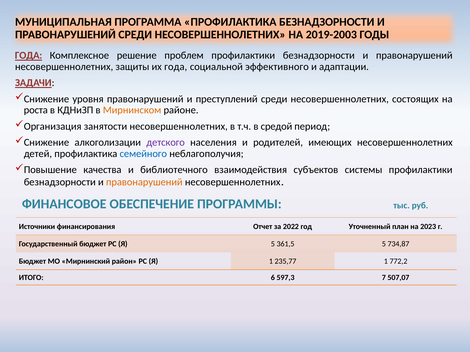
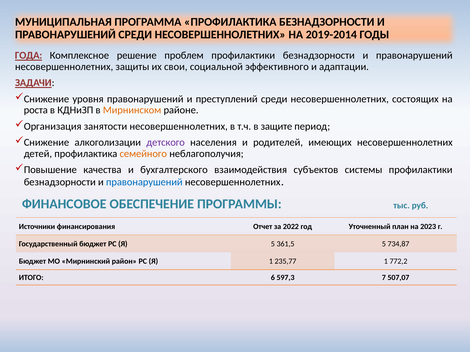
2019-2003: 2019-2003 -> 2019-2014 (331, 35)
их года: года -> свои (176, 67)
средой: средой -> защите (276, 127)
семейного colour: blue -> orange (143, 154)
библиотечного: библиотечного -> бухгалтерского (174, 170)
правонарушений colour: orange -> blue (144, 182)
